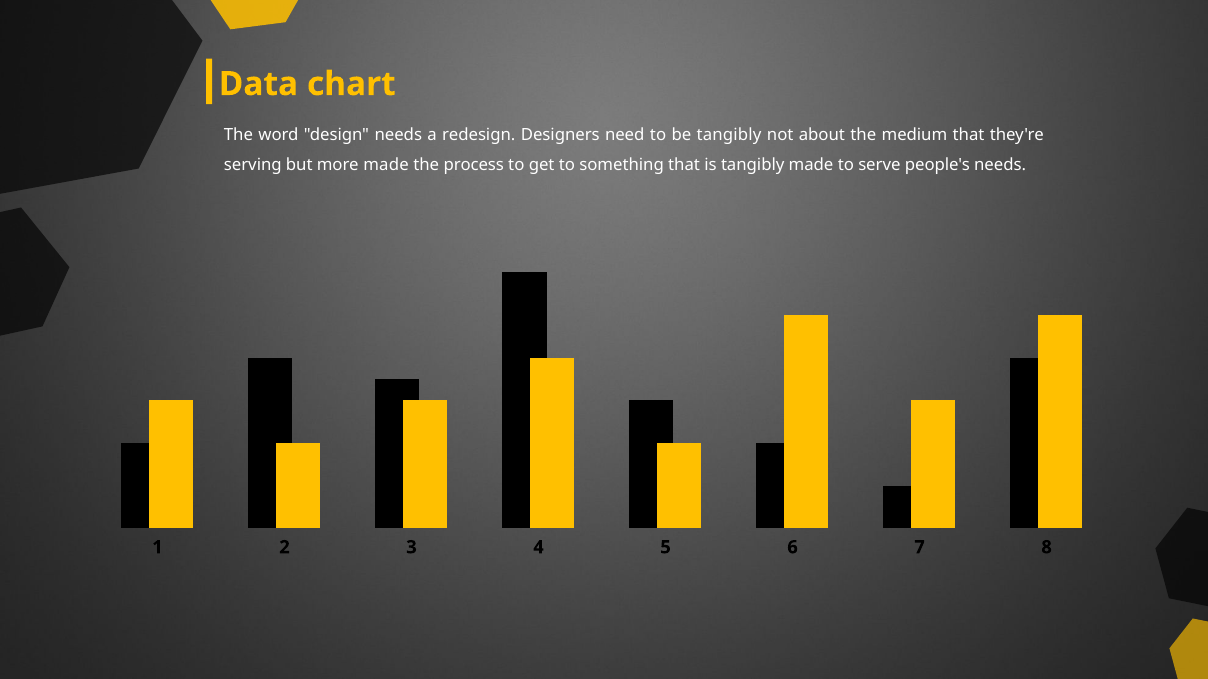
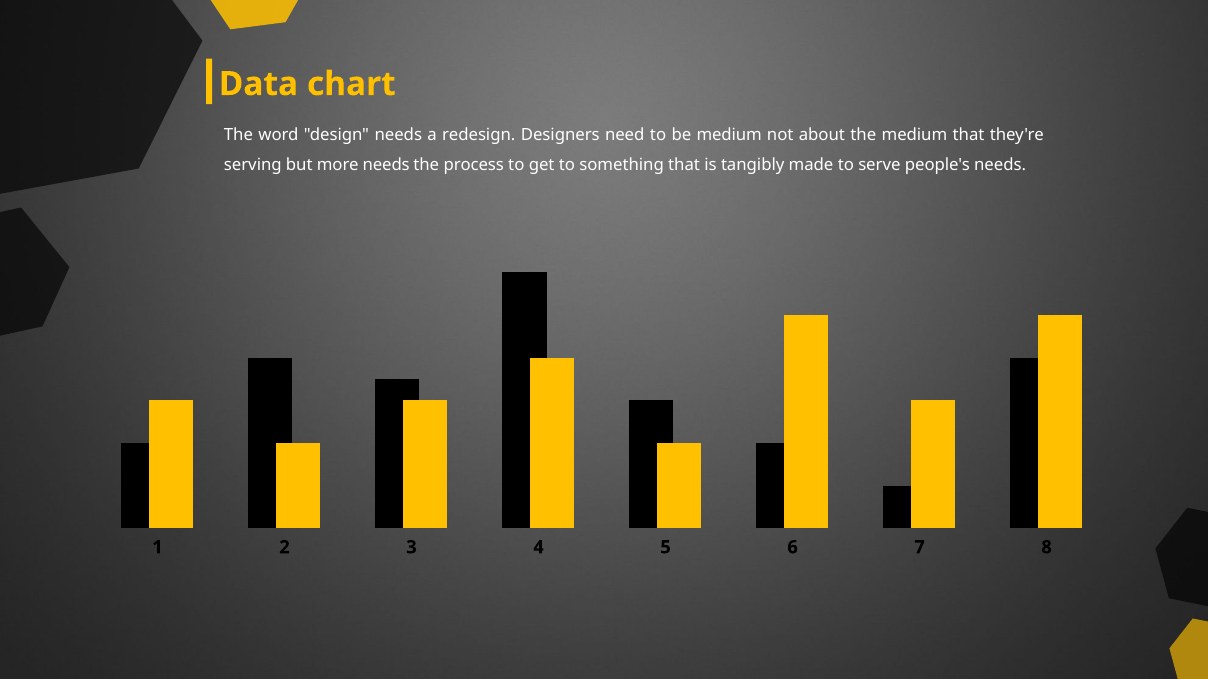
be tangibly: tangibly -> medium (729, 135)
more made: made -> needs (386, 165)
